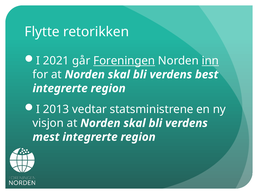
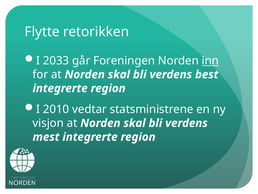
2021: 2021 -> 2033 (56, 61)
Foreningen underline: present -> none (124, 61)
2013: 2013 -> 2010 (56, 109)
